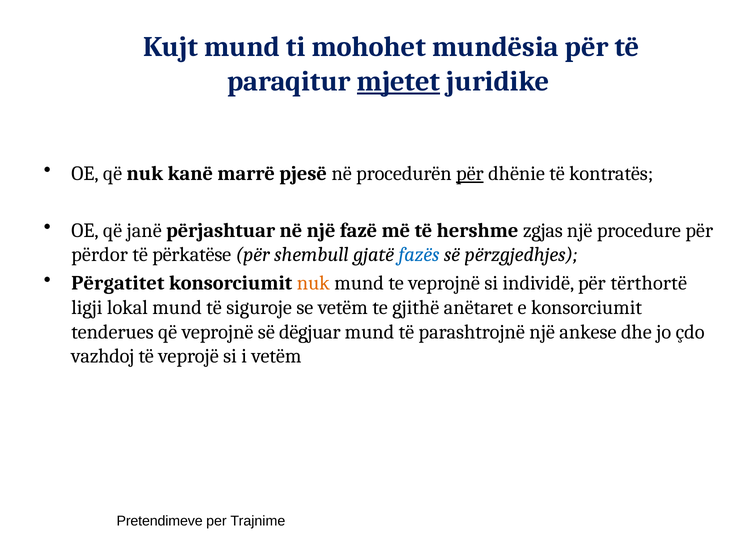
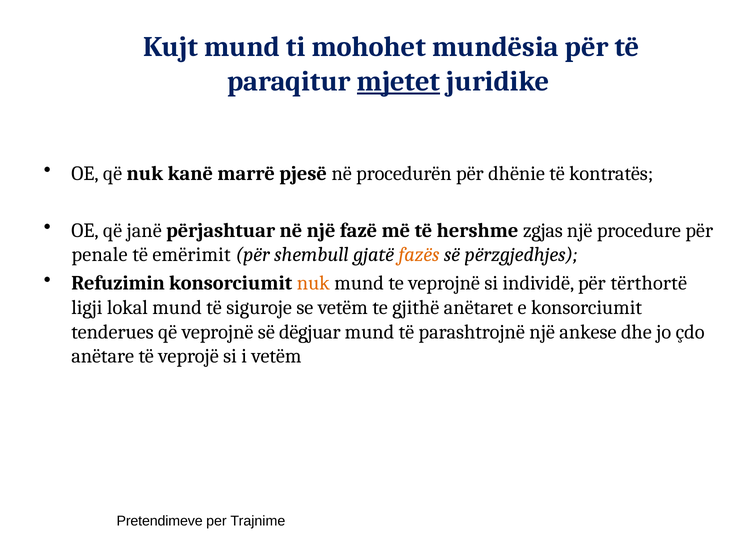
për underline: present -> none (470, 174)
përdor: përdor -> penale (100, 255)
përkatëse: përkatëse -> emërimit (192, 255)
fazës colour: blue -> orange (419, 255)
Përgatitet: Përgatitet -> Refuzimin (118, 283)
vazhdoj: vazhdoj -> anëtare (103, 356)
